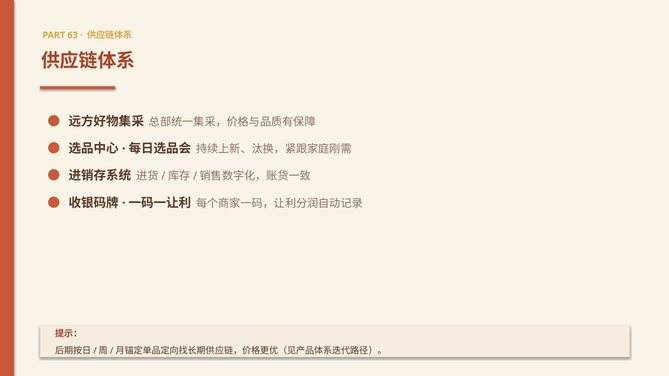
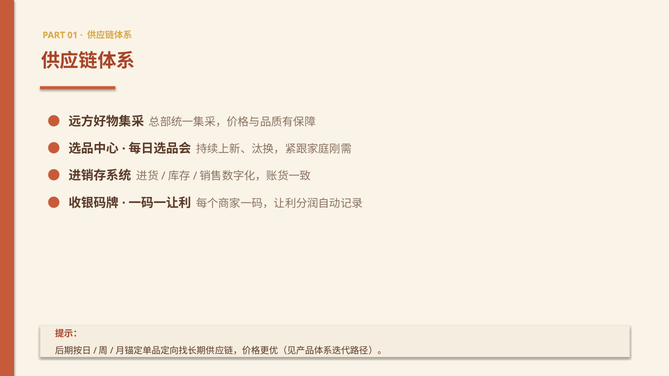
63: 63 -> 01 (73, 35)
